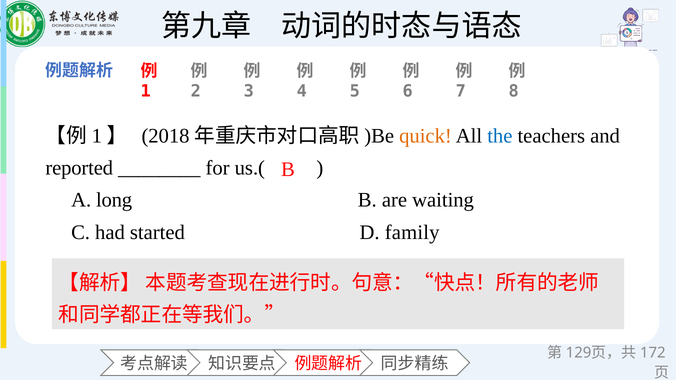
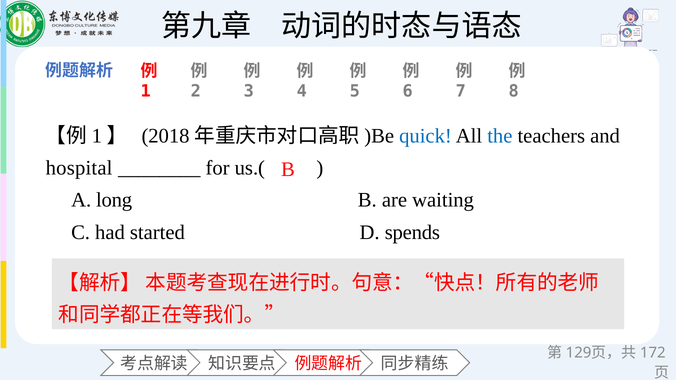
quick colour: orange -> blue (425, 136)
reported: reported -> hospital (79, 168)
family: family -> spends (412, 232)
